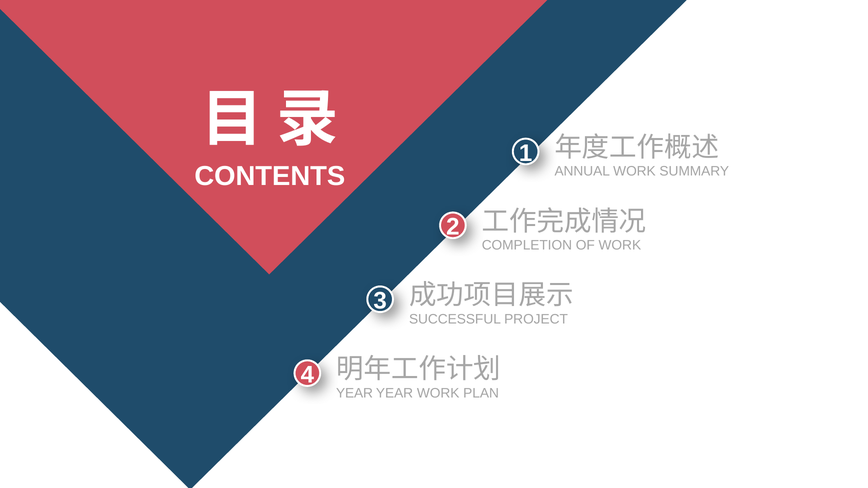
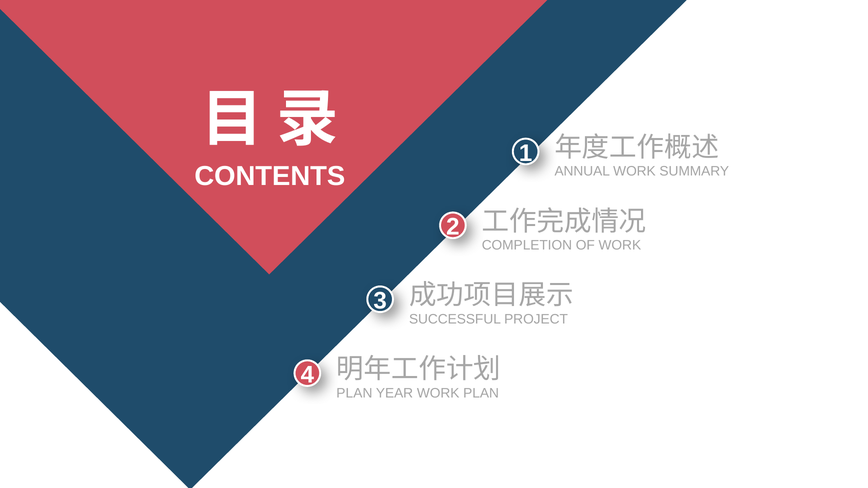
YEAR: YEAR -> PLAN (354, 393)
